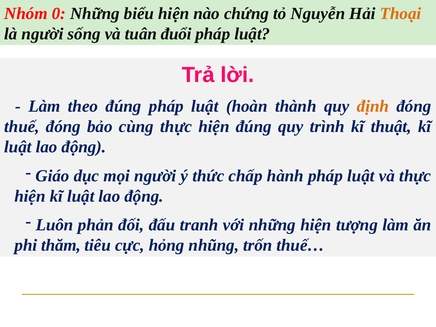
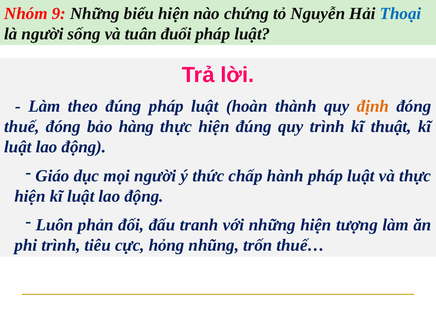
0: 0 -> 9 (59, 13)
Thoại colour: orange -> blue (400, 13)
cùng: cùng -> hàng (136, 127)
phi thăm: thăm -> trình (61, 245)
